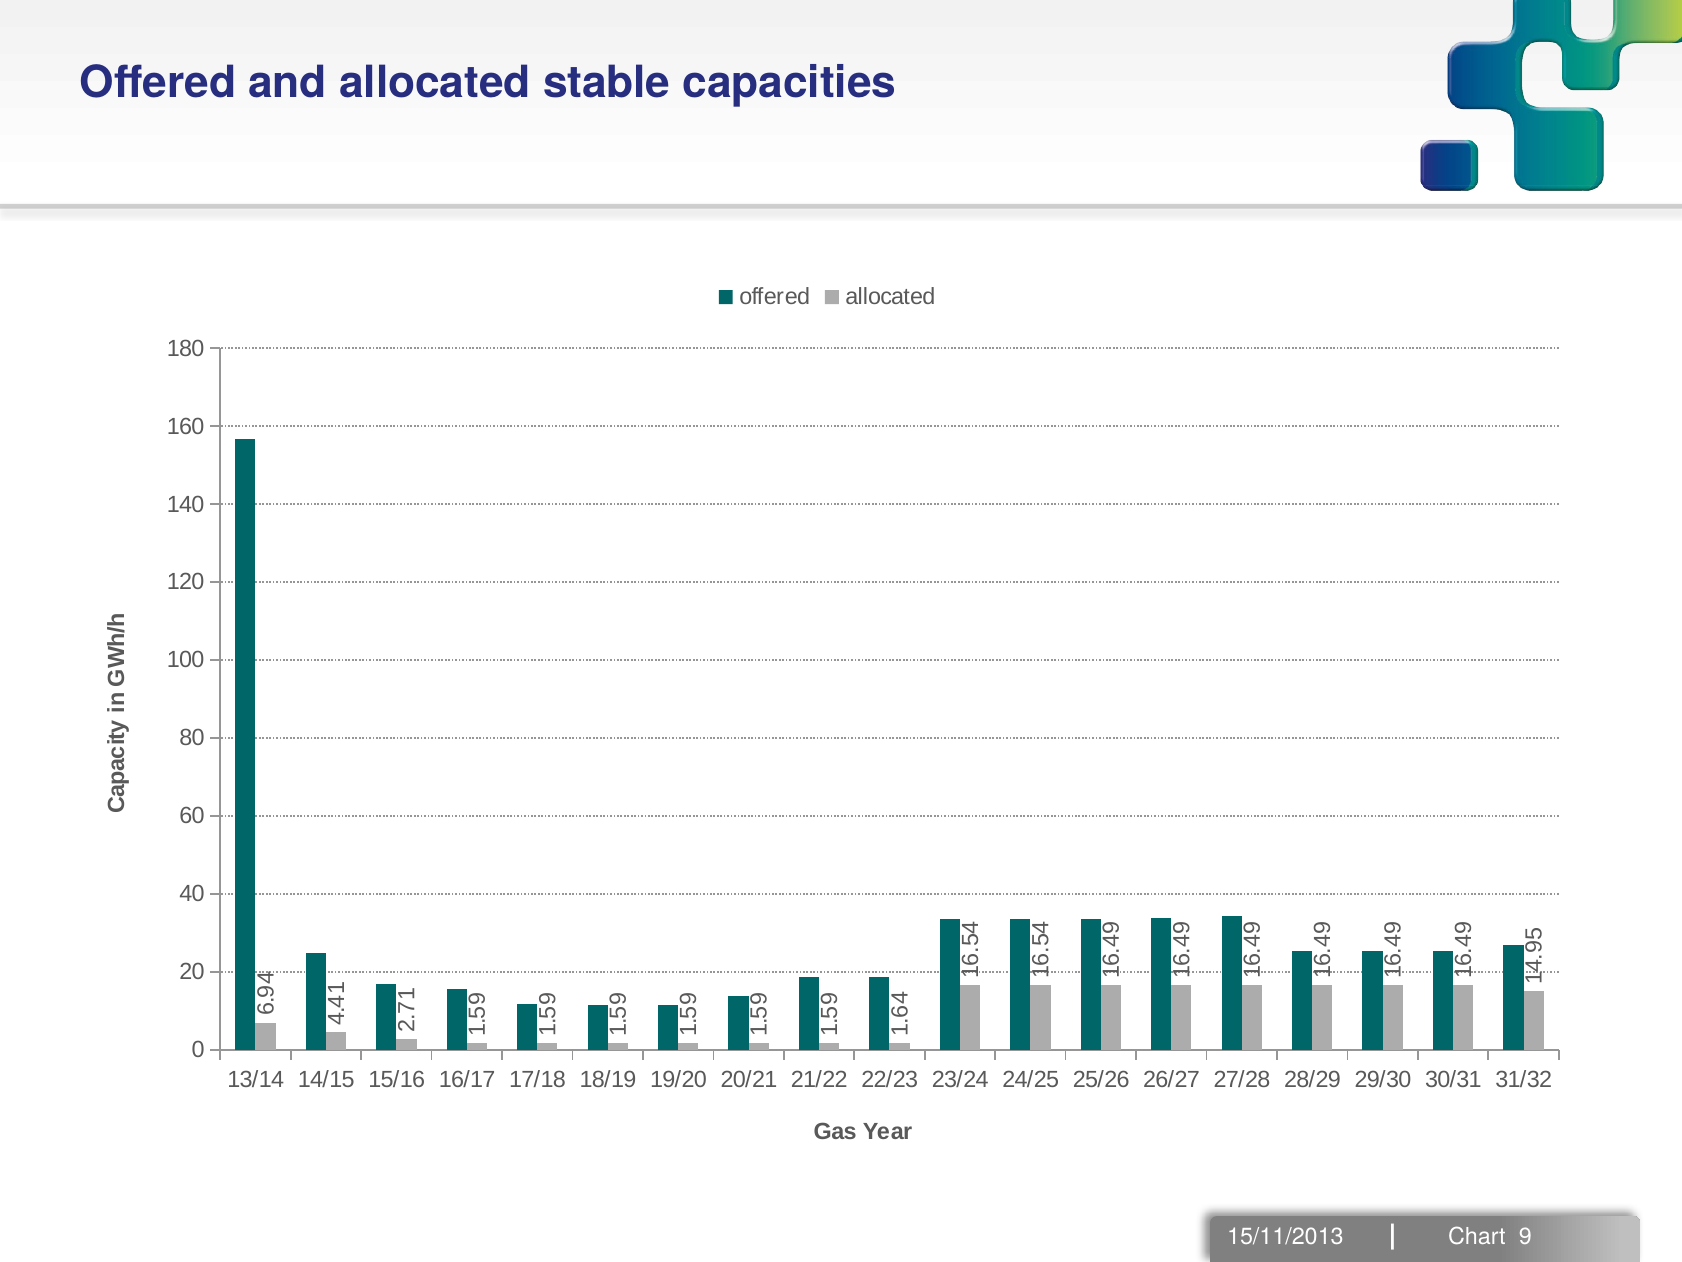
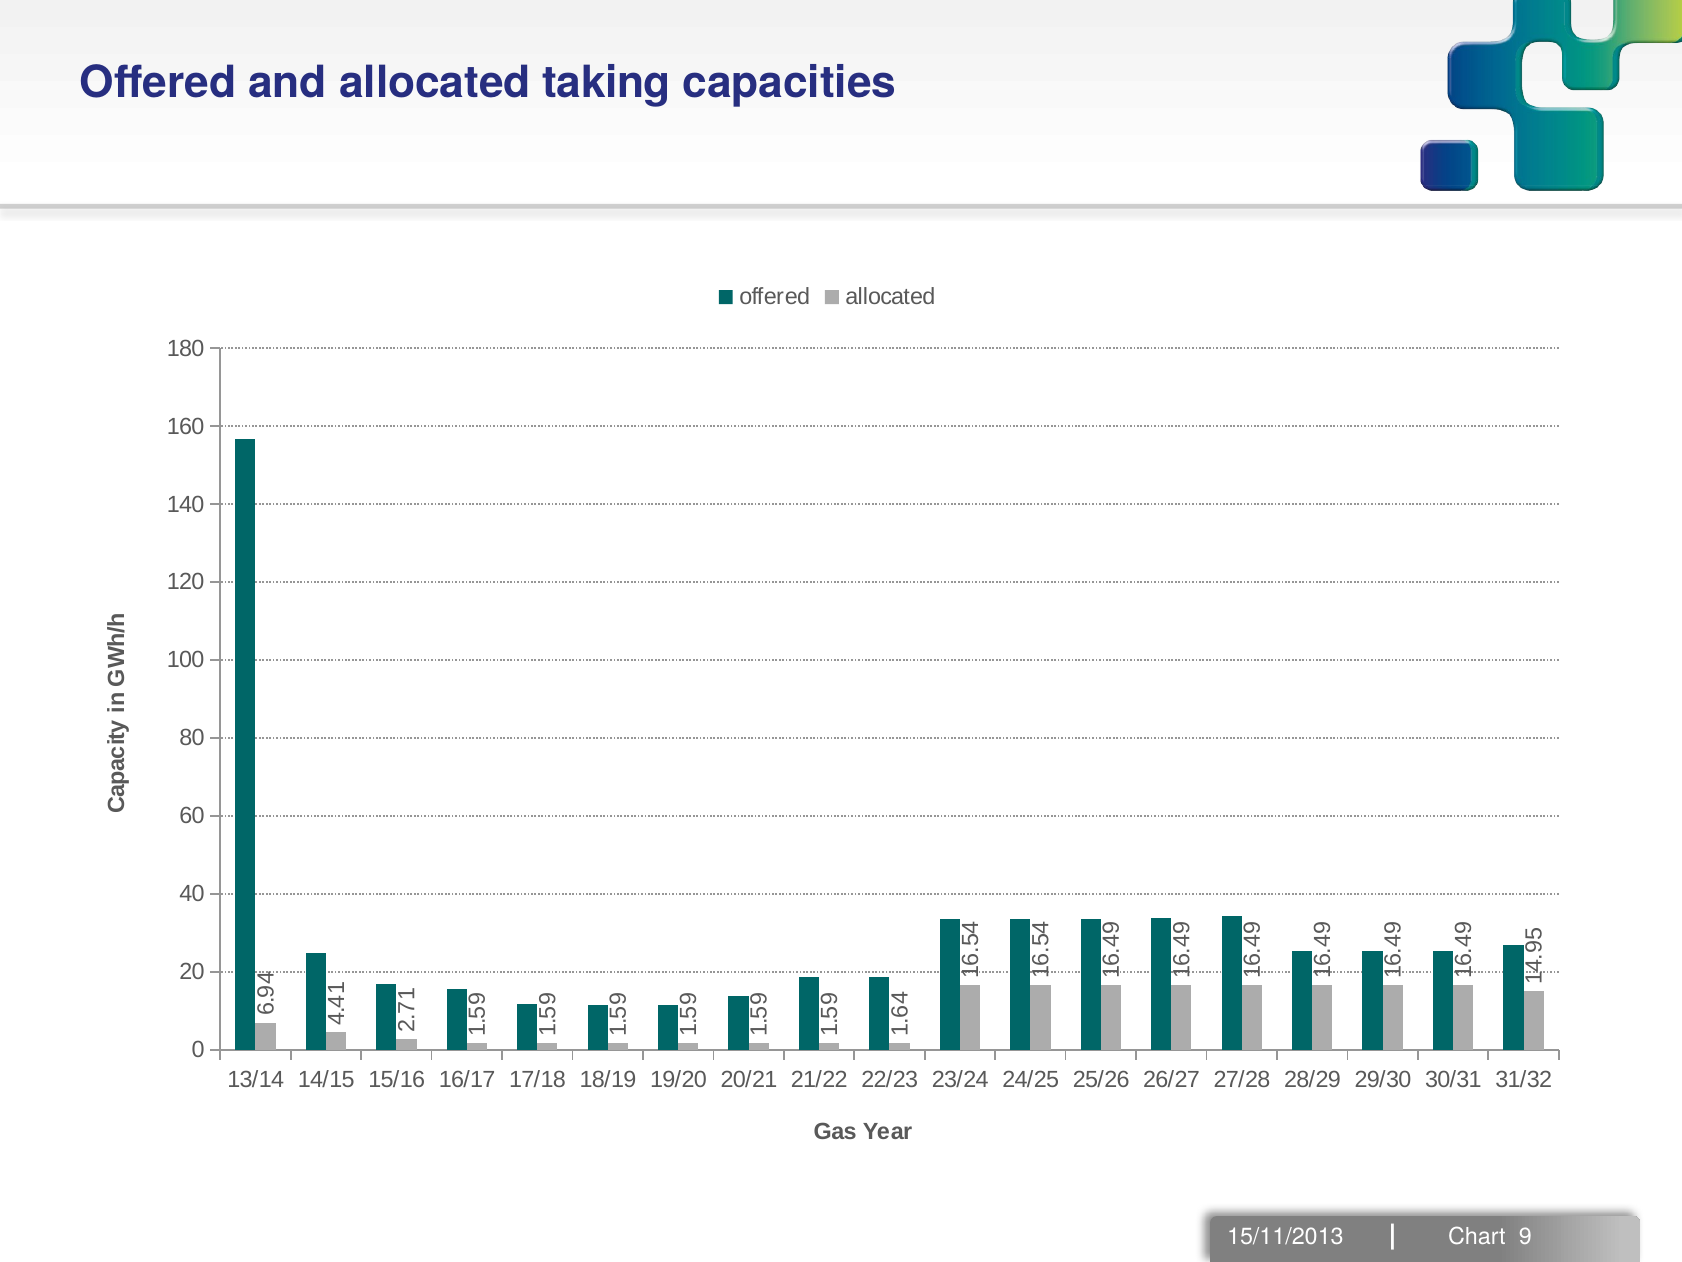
stable: stable -> taking (607, 83)
